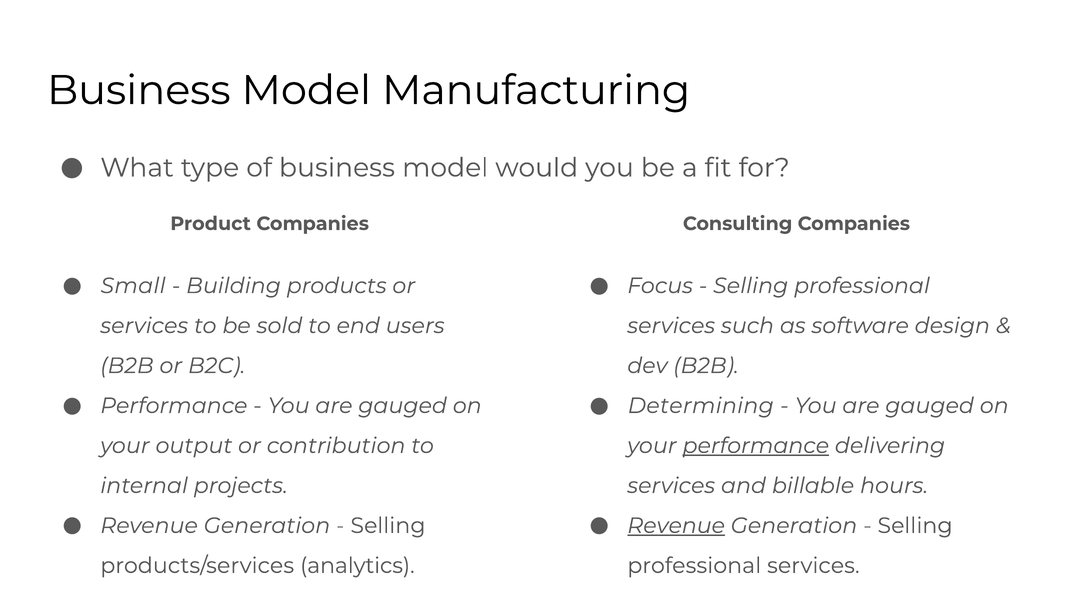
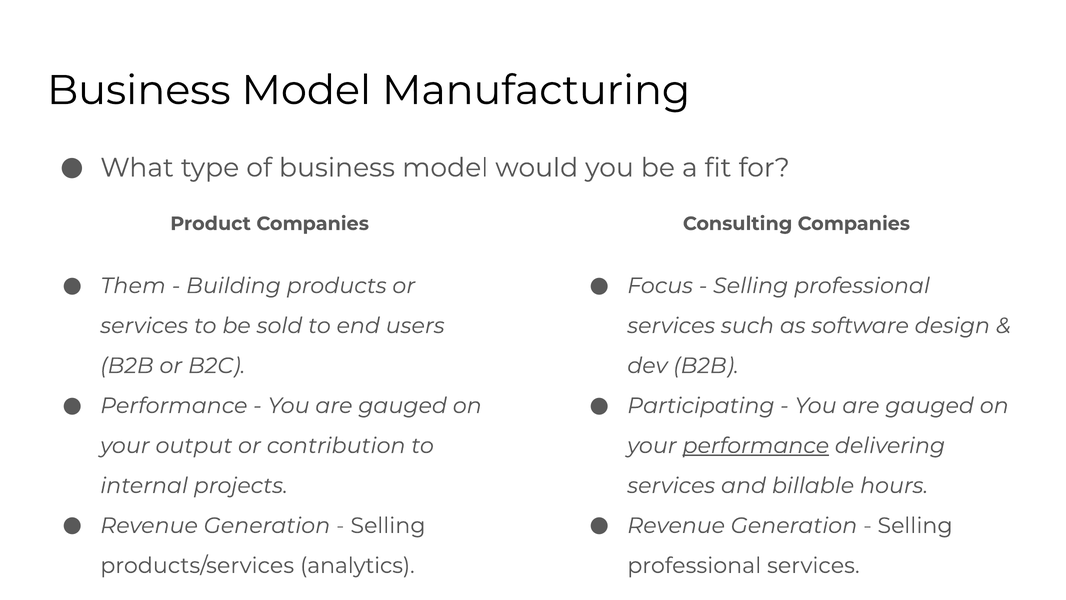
Small: Small -> Them (133, 286)
Determining: Determining -> Participating (701, 405)
Revenue underline: present -> none (676, 525)
